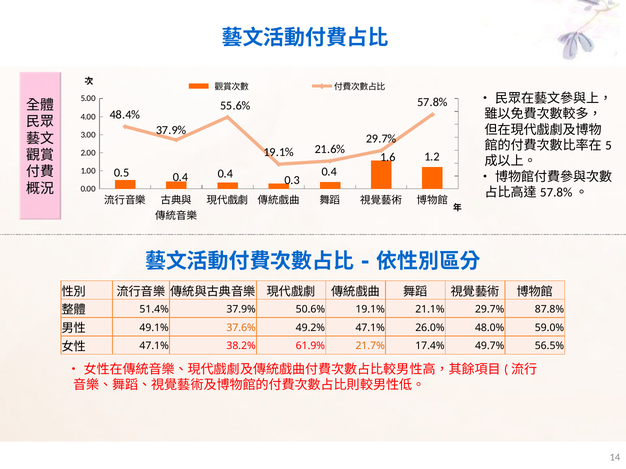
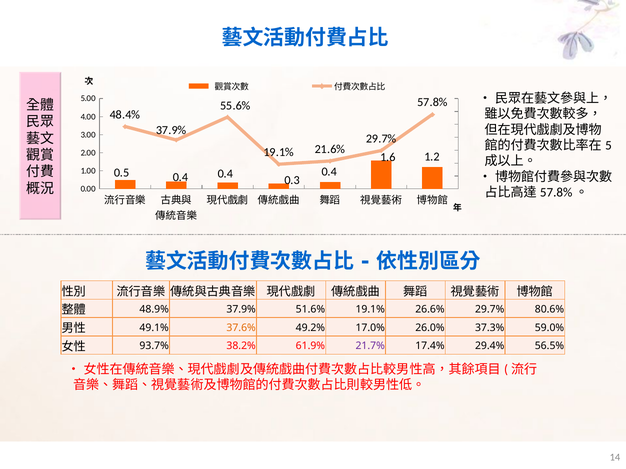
51.4%: 51.4% -> 48.9% (154, 310)
50.6%: 50.6% -> 51.6% (310, 310)
21.1%: 21.1% -> 26.6% (430, 310)
87.8%: 87.8% -> 80.6% (549, 310)
49.2% 47.1%: 47.1% -> 17.0% (370, 328)
48.0%: 48.0% -> 37.3% (490, 328)
47.1%: 47.1% -> 93.7% (154, 346)
21.7% colour: orange -> purple (370, 346)
49.7%: 49.7% -> 29.4% (490, 346)
